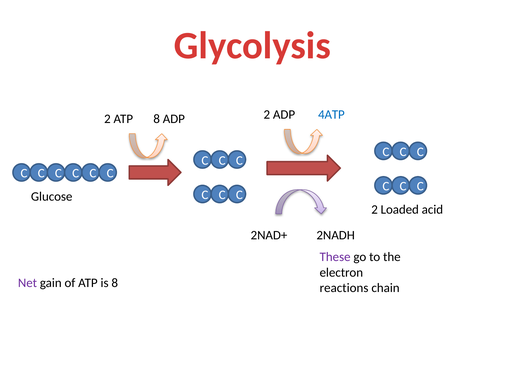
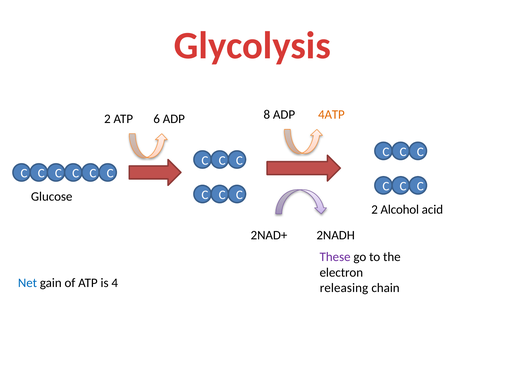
ATP 8: 8 -> 6 (157, 119)
ADP 2: 2 -> 8 (267, 115)
4ATP colour: blue -> orange (331, 115)
Loaded: Loaded -> Alcohol (400, 209)
Net colour: purple -> blue (27, 283)
is 8: 8 -> 4 (115, 283)
reactions: reactions -> releasing (344, 288)
